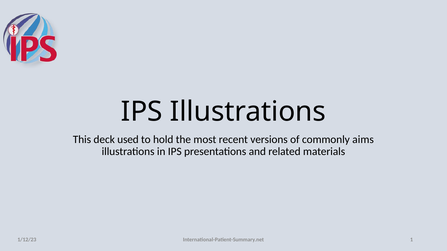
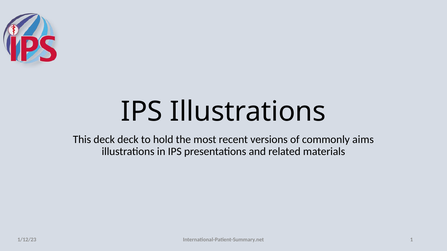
deck used: used -> deck (128, 140)
